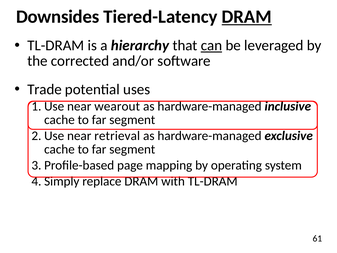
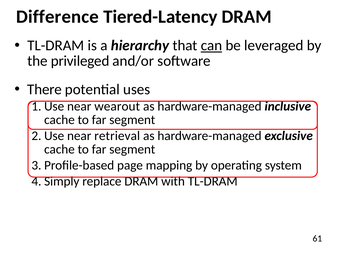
Downsides: Downsides -> Difference (57, 17)
DRAM underline: present -> none (247, 17)
corrected: corrected -> privileged (80, 61)
Trade: Trade -> There (44, 89)
